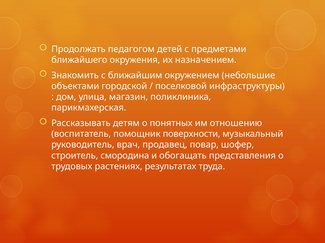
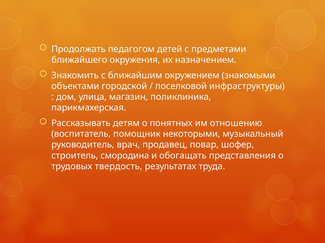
небольшие: небольшие -> знакомыми (249, 76)
поверхности: поверхности -> некоторыми (192, 134)
растениях: растениях -> твердость (119, 167)
